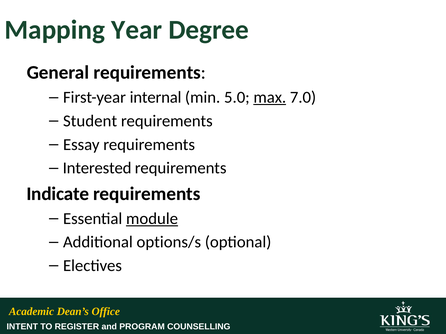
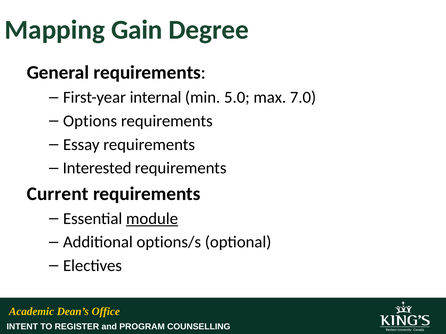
Year: Year -> Gain (137, 30)
max underline: present -> none (270, 98)
Student: Student -> Options (90, 121)
Indicate: Indicate -> Current (58, 194)
